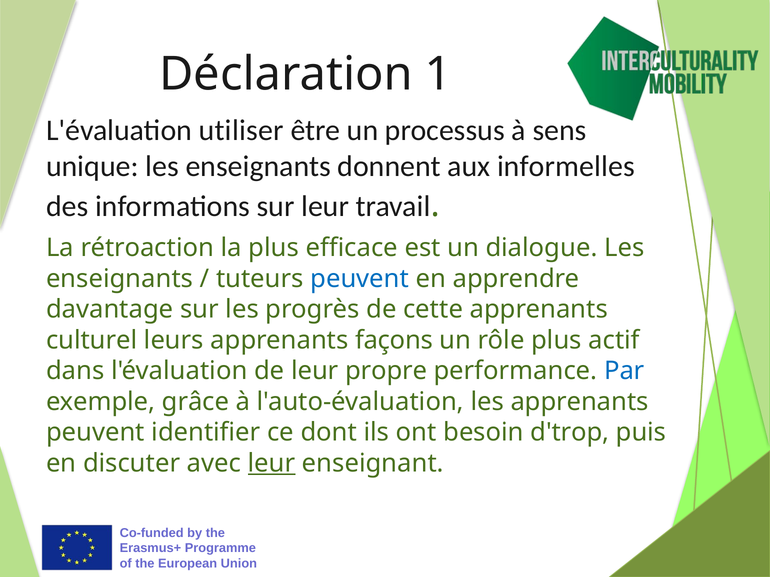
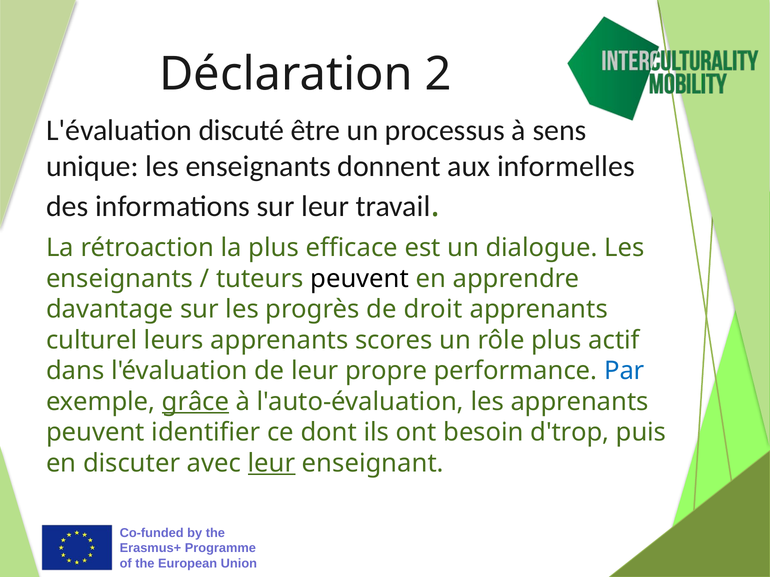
1: 1 -> 2 (438, 75)
utiliser: utiliser -> discuté (241, 131)
peuvent colour: blue -> black (360, 279)
cette: cette -> droit (433, 310)
façons: façons -> scores (394, 340)
grâce underline: none -> present (196, 402)
